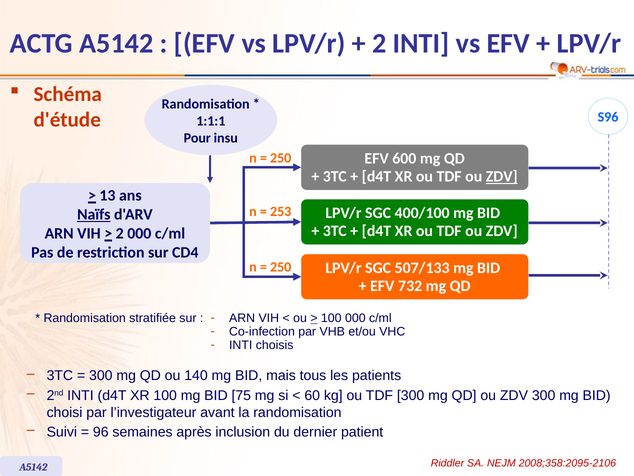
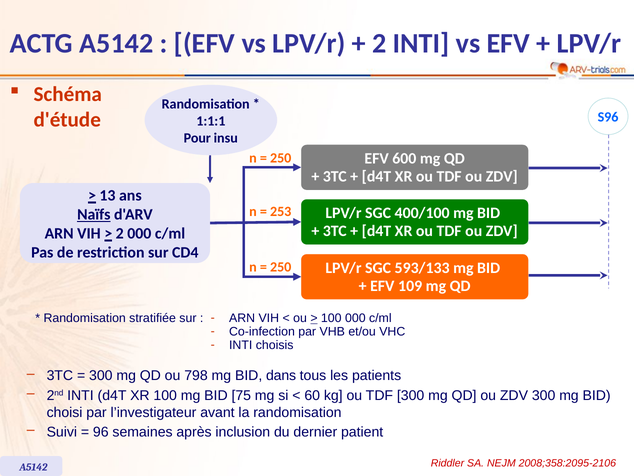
ZDV underline: present -> none (502, 176)
507/133: 507/133 -> 593/133 (422, 268)
732: 732 -> 109 (410, 286)
140: 140 -> 798 (196, 375)
mais: mais -> dans (281, 375)
